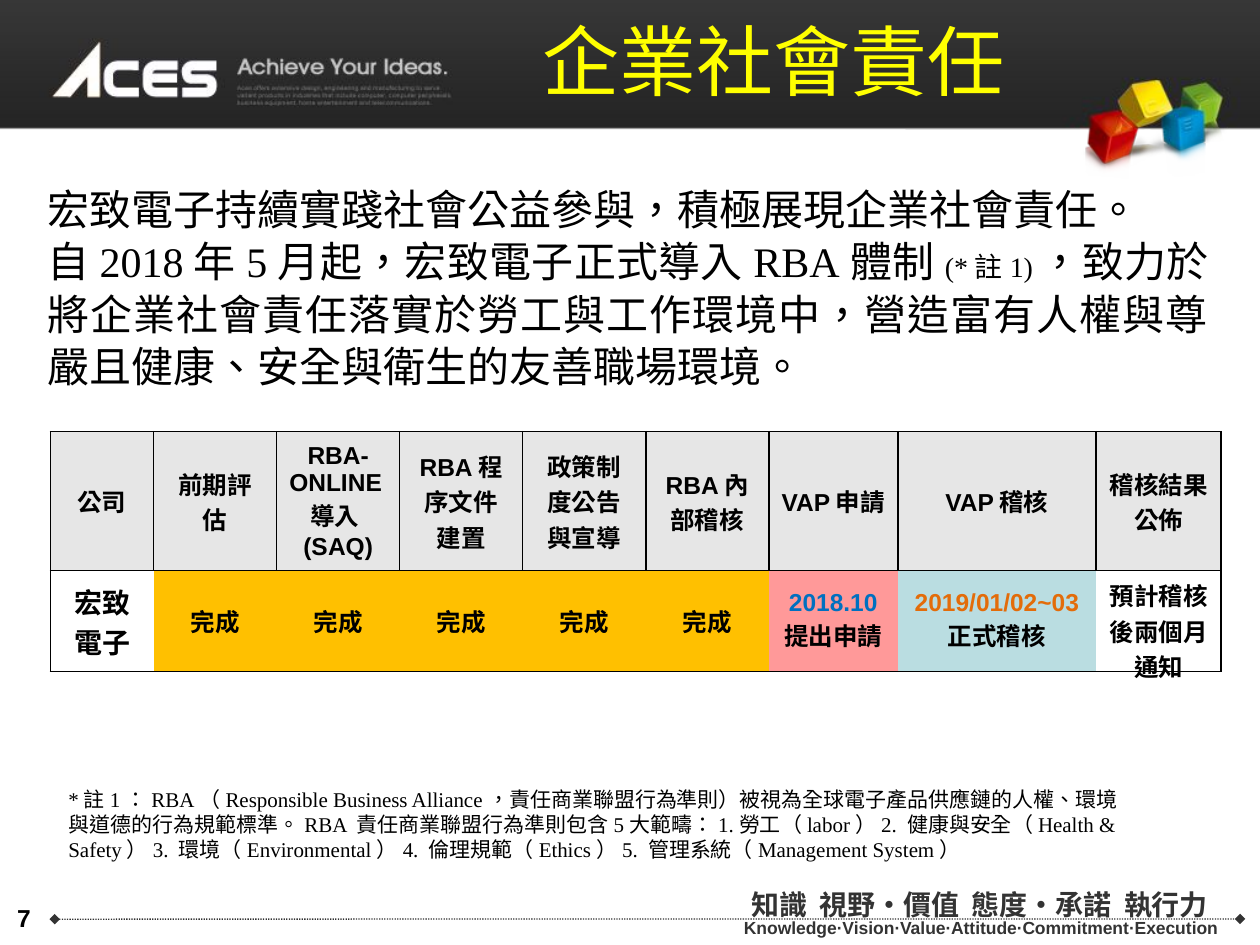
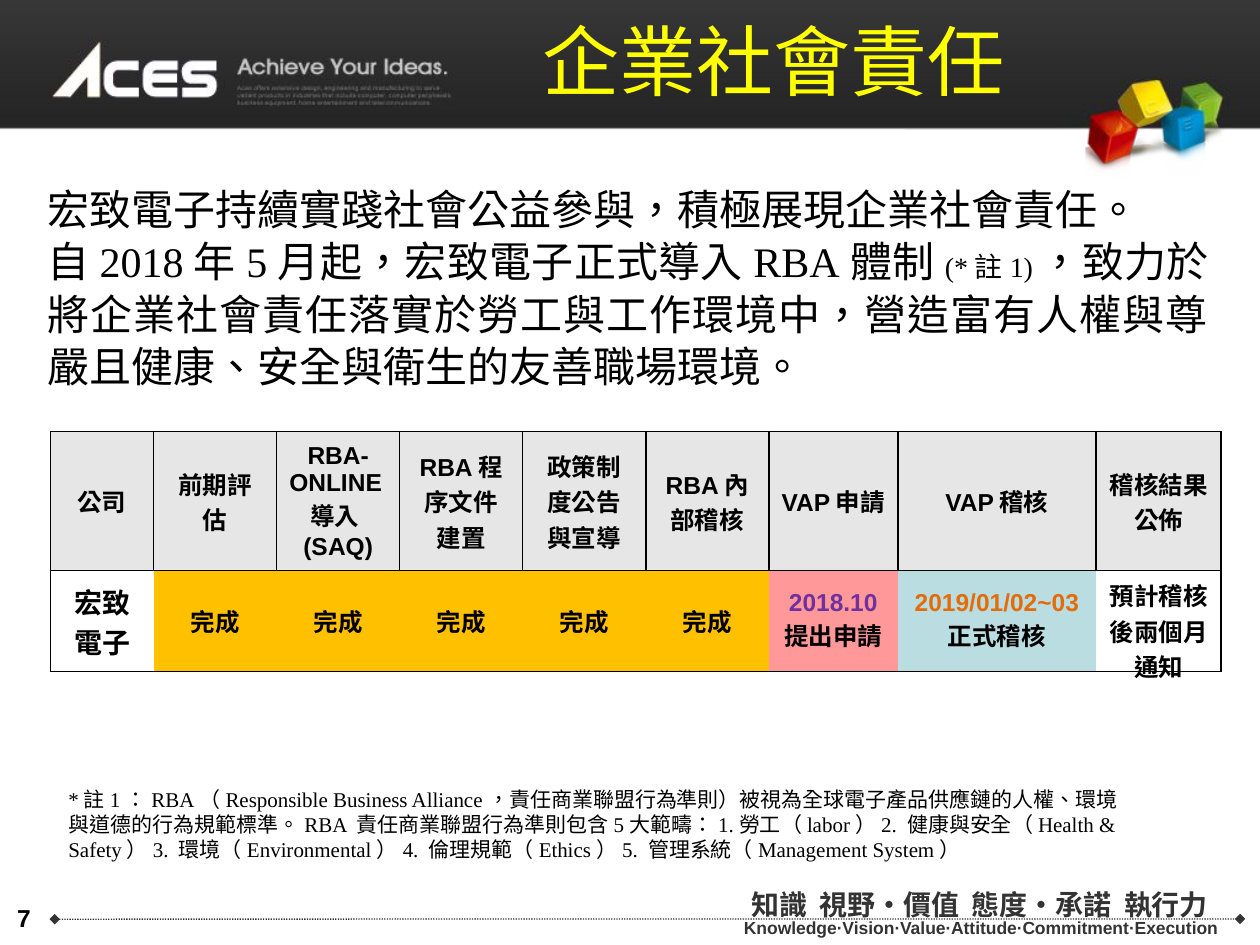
2018.10 colour: blue -> purple (833, 604)
